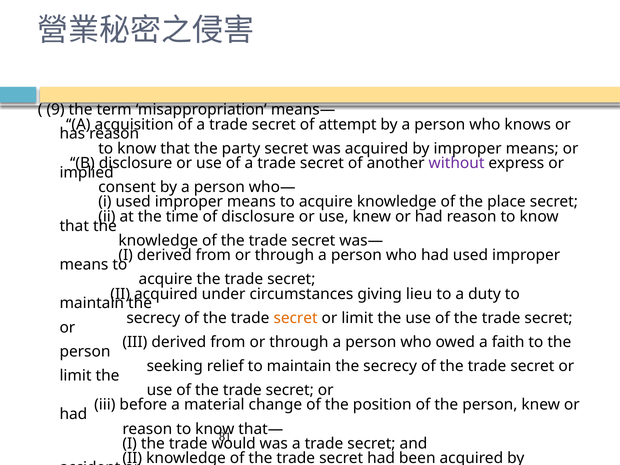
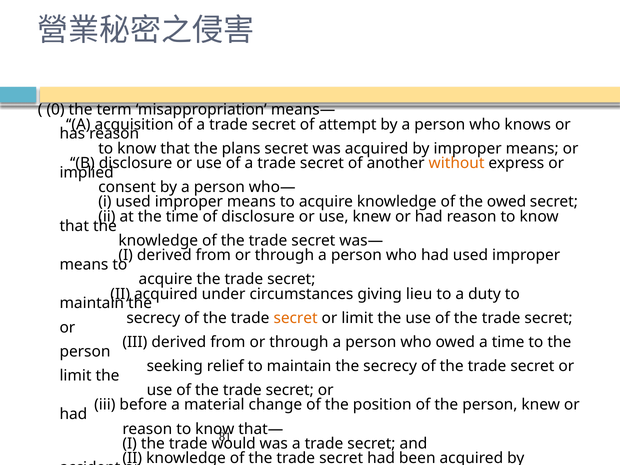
9: 9 -> 0 (56, 110)
party: party -> plans (241, 148)
without colour: purple -> orange (457, 163)
the place: place -> owed (507, 202)
a faith: faith -> time (508, 342)
